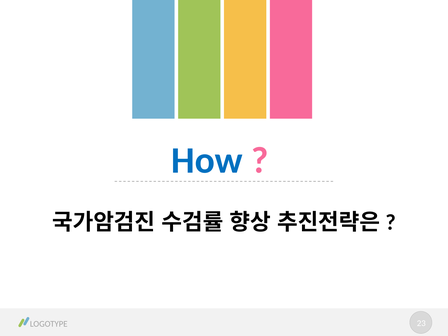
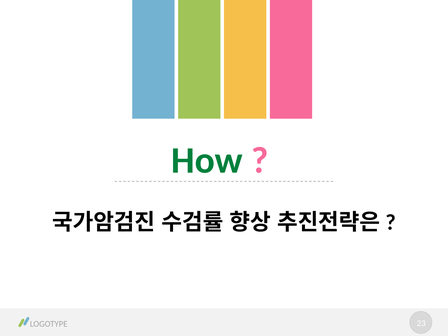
How colour: blue -> green (207, 161)
